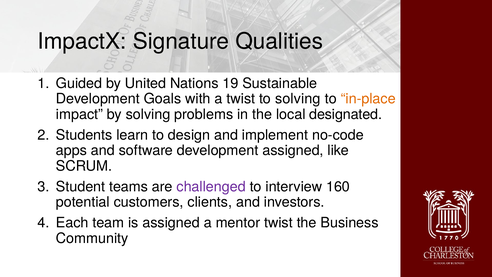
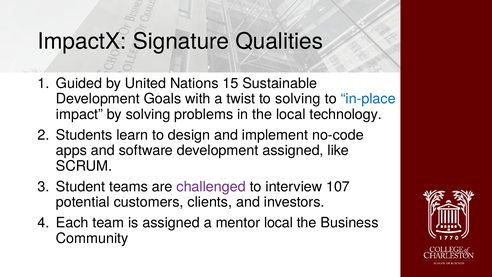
19: 19 -> 15 (230, 83)
in-place colour: orange -> blue (368, 99)
designated: designated -> technology (346, 114)
160: 160 -> 107 (338, 186)
mentor twist: twist -> local (278, 223)
